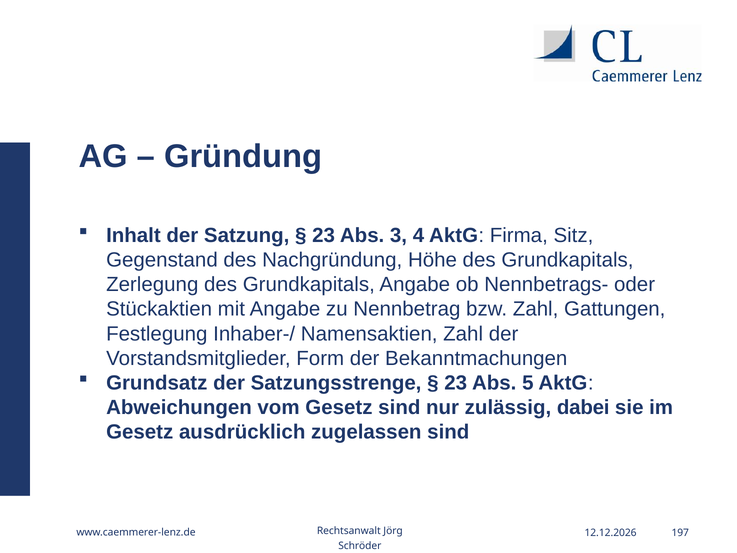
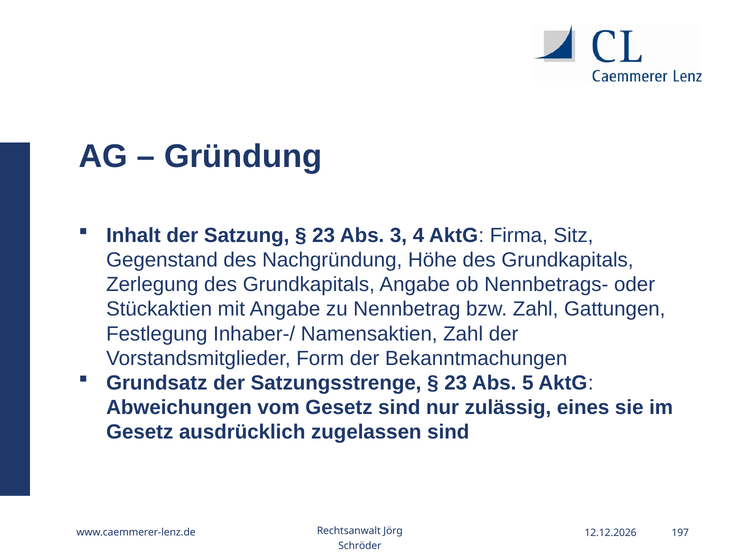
dabei: dabei -> eines (583, 407)
